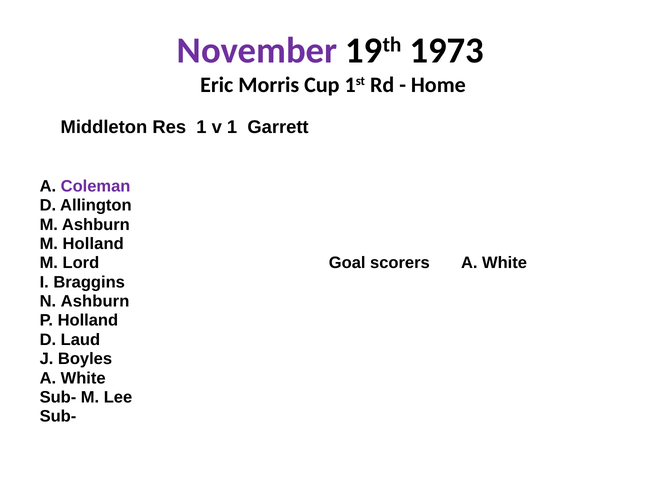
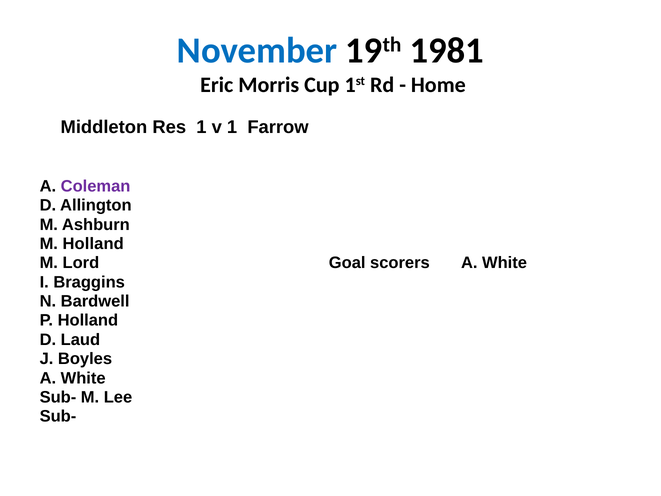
November colour: purple -> blue (257, 50)
1973: 1973 -> 1981 (447, 50)
Garrett: Garrett -> Farrow (278, 127)
N Ashburn: Ashburn -> Bardwell (95, 301)
